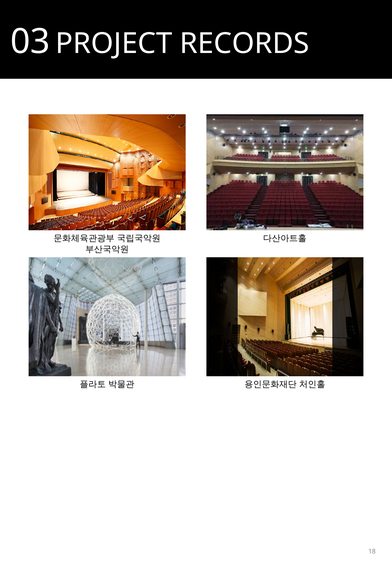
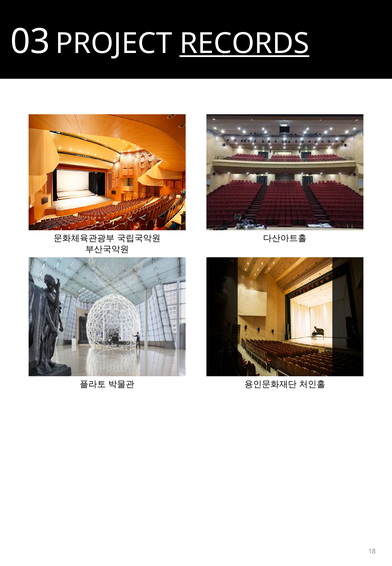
RECORDS underline: none -> present (245, 44)
